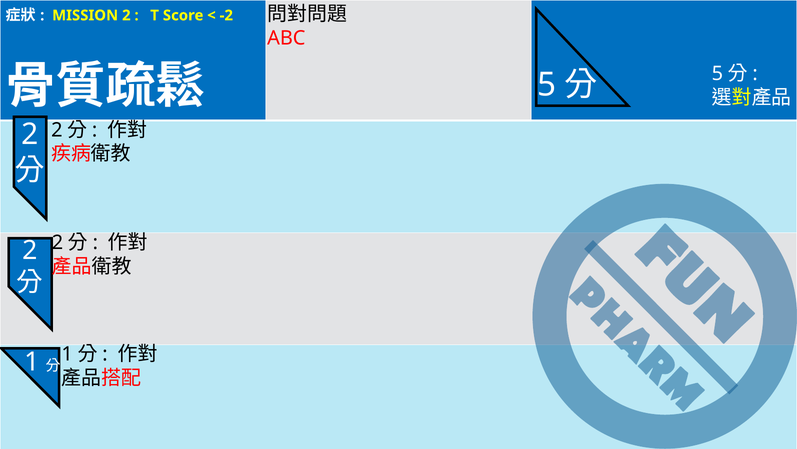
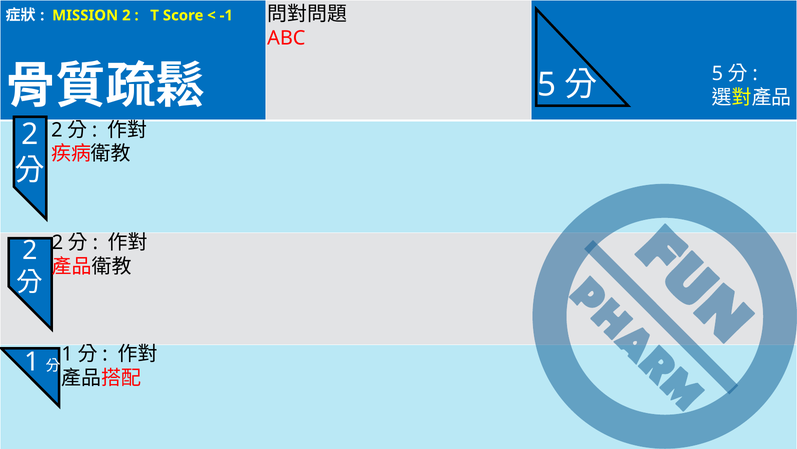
-2: -2 -> -1 (226, 15)
